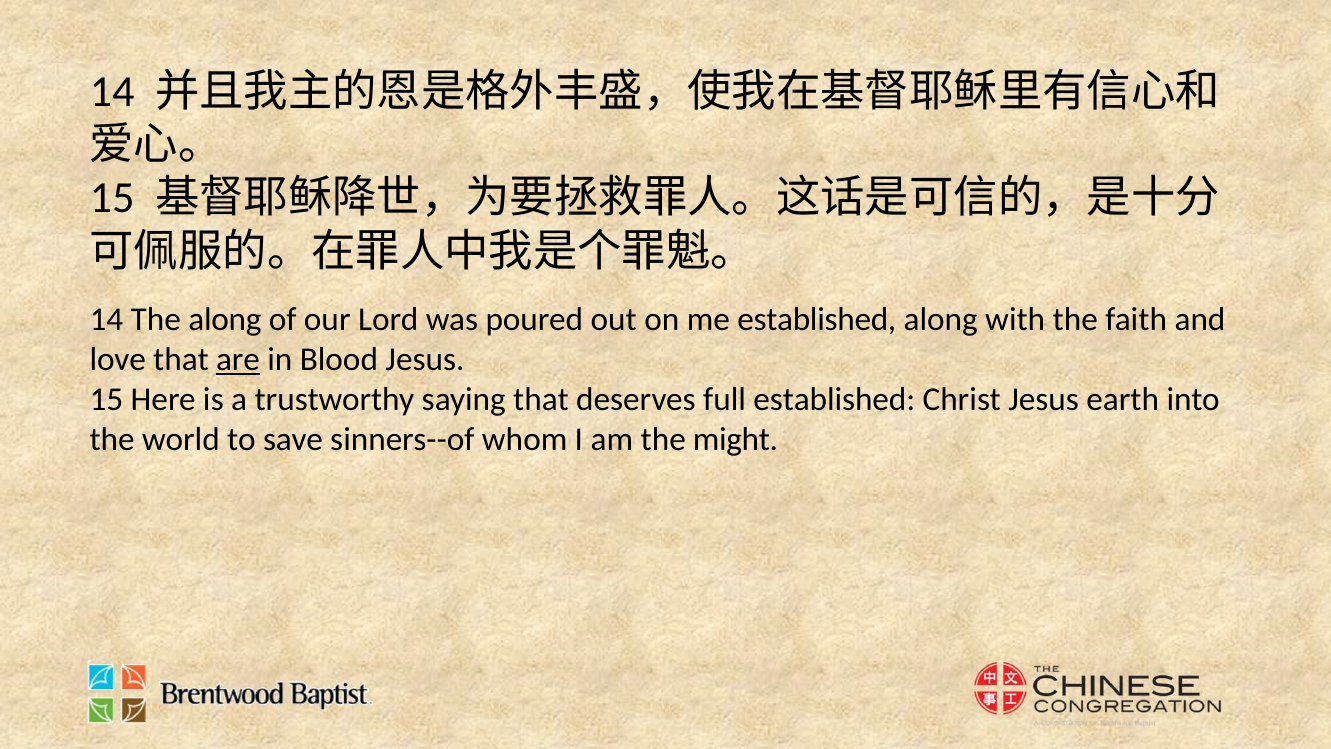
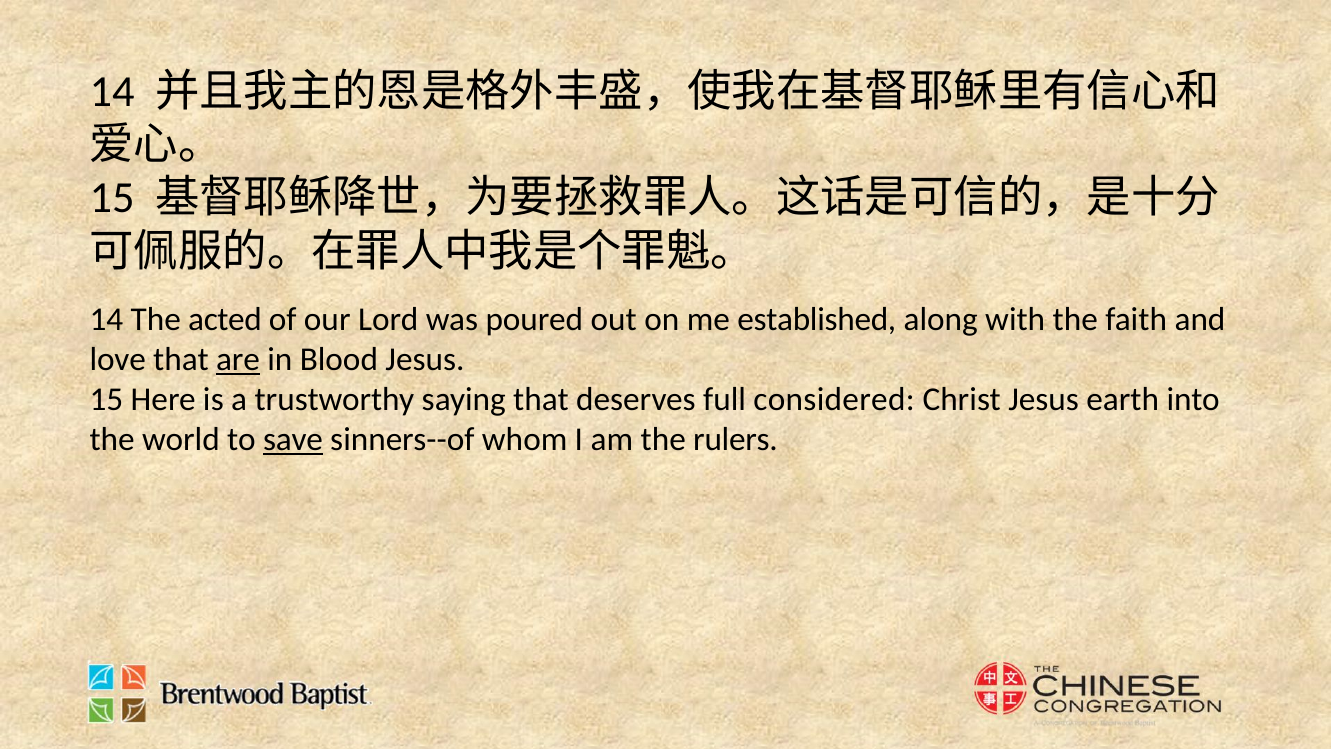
The along: along -> acted (225, 320)
full established: established -> considered (834, 399)
save underline: none -> present (293, 439)
might: might -> rulers (735, 439)
